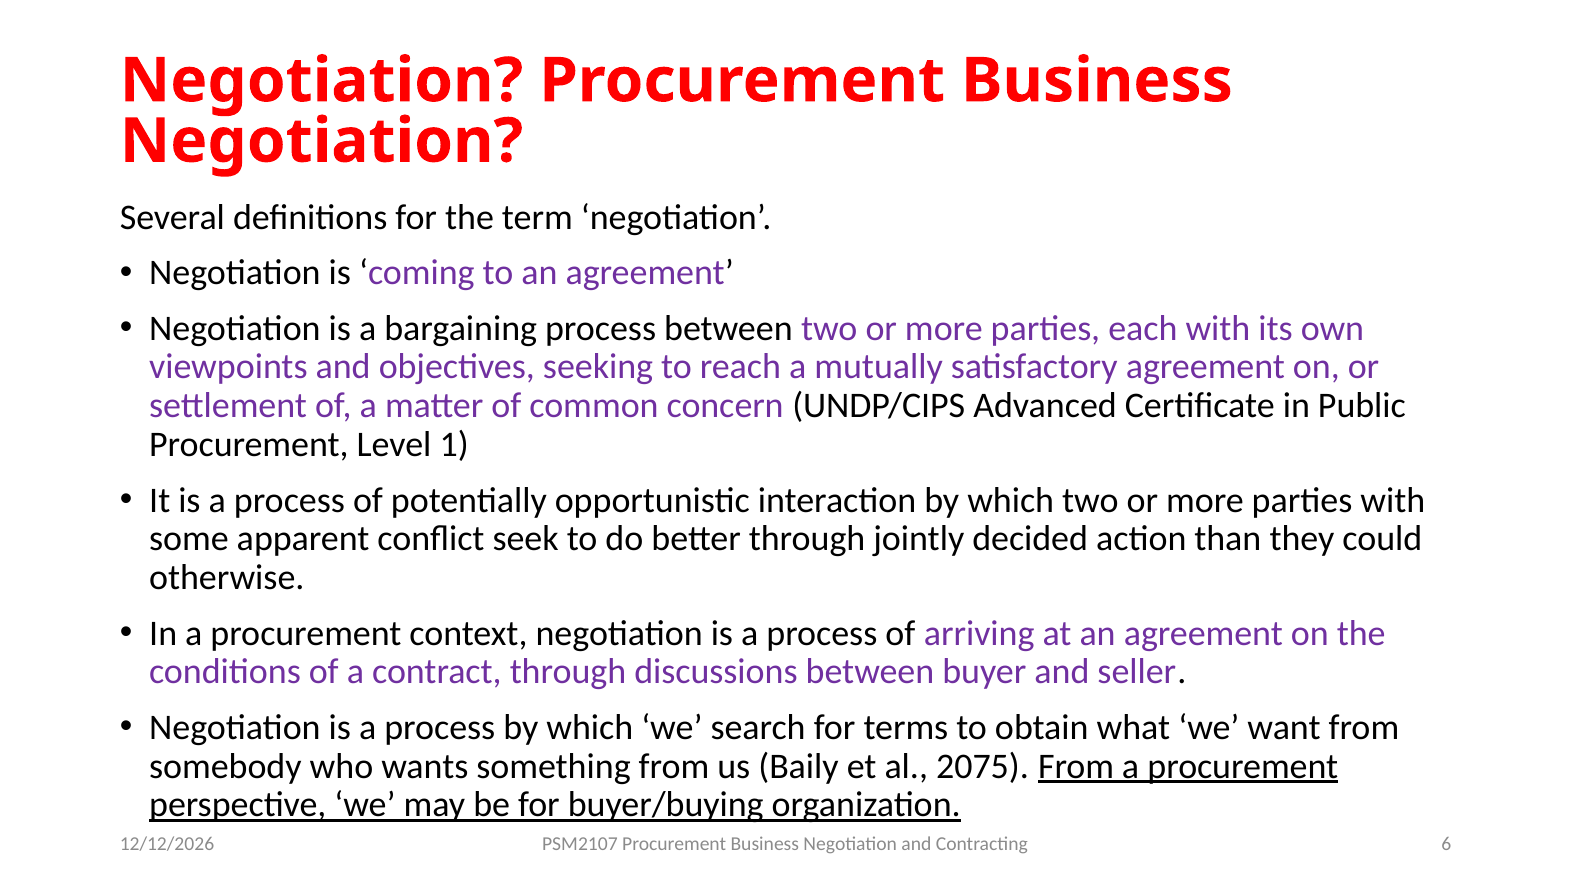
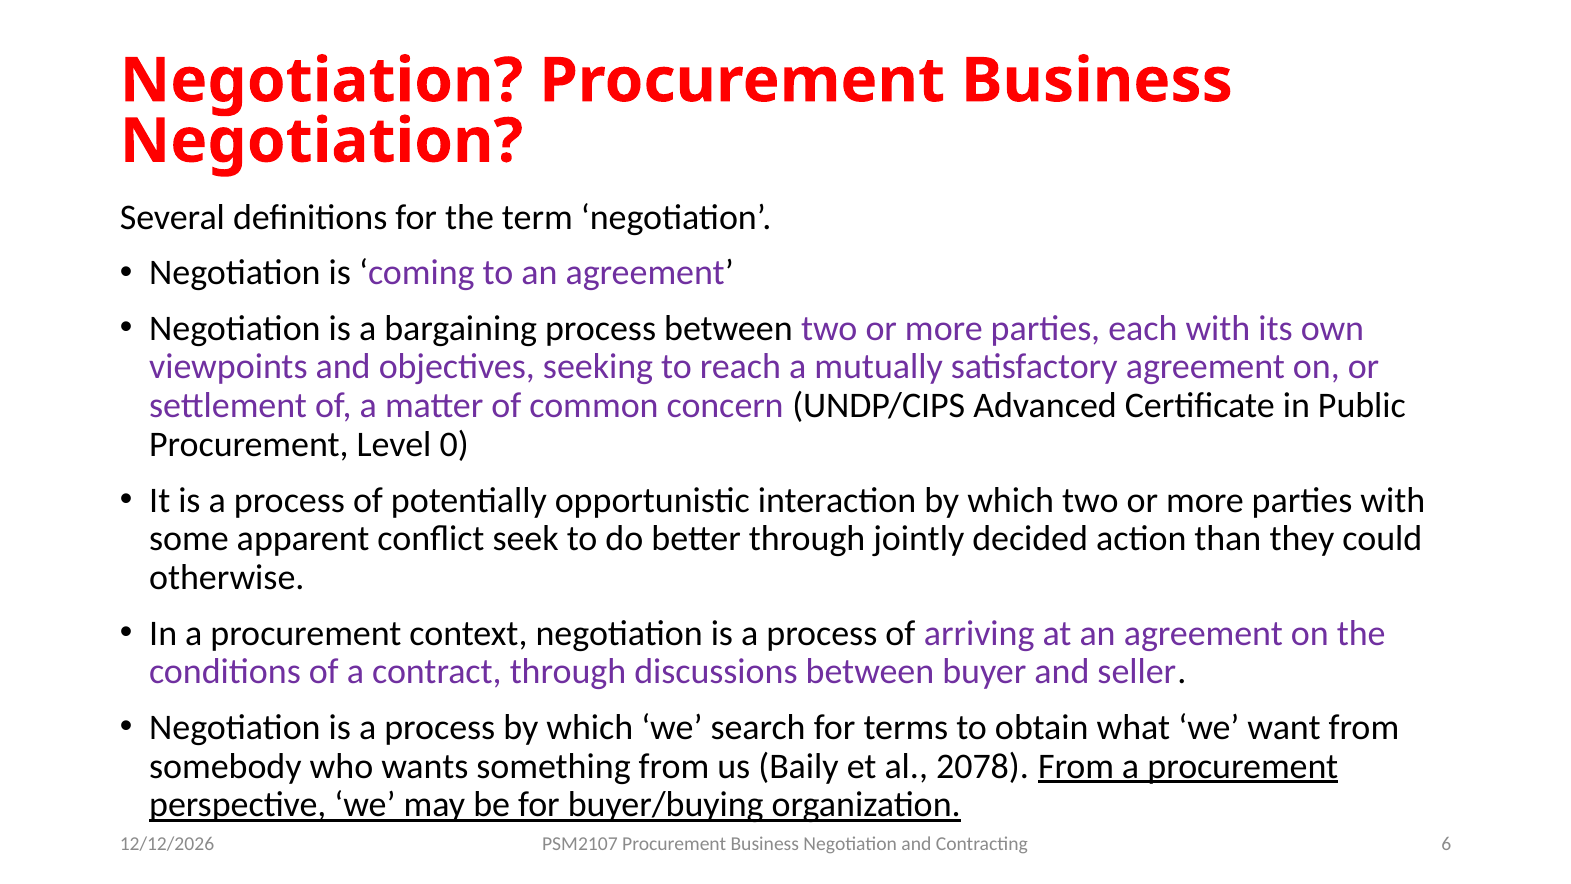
1: 1 -> 0 (454, 445)
2075: 2075 -> 2078 (983, 766)
